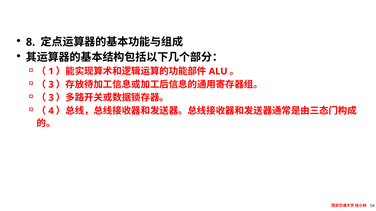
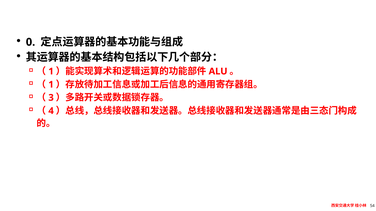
8: 8 -> 0 (31, 42)
3: 3 -> 1 (51, 85)
